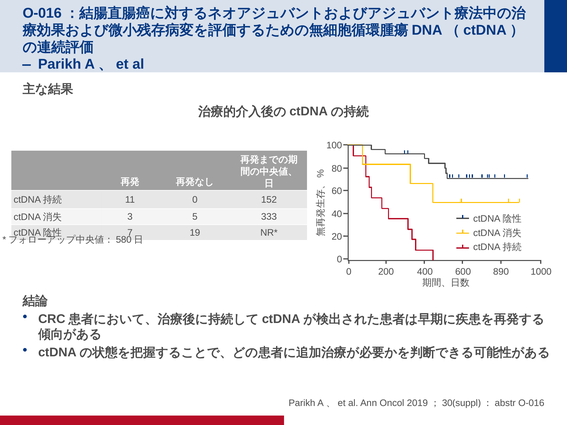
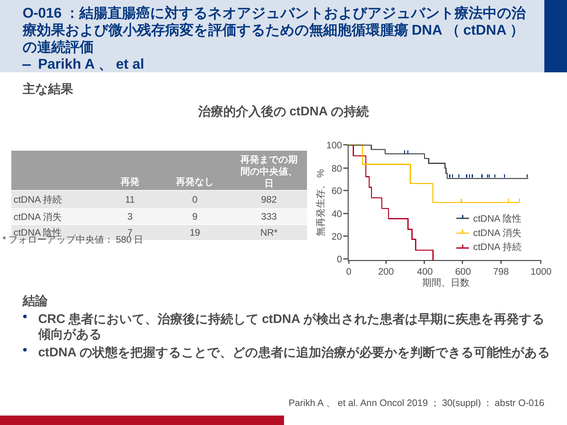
152: 152 -> 982 (269, 200)
5: 5 -> 9 (195, 217)
890: 890 -> 798 (501, 272)
